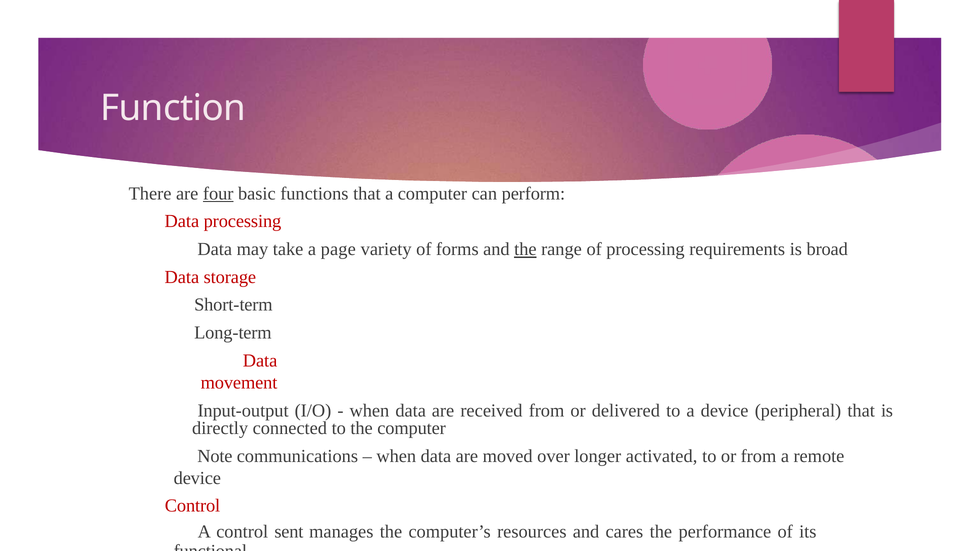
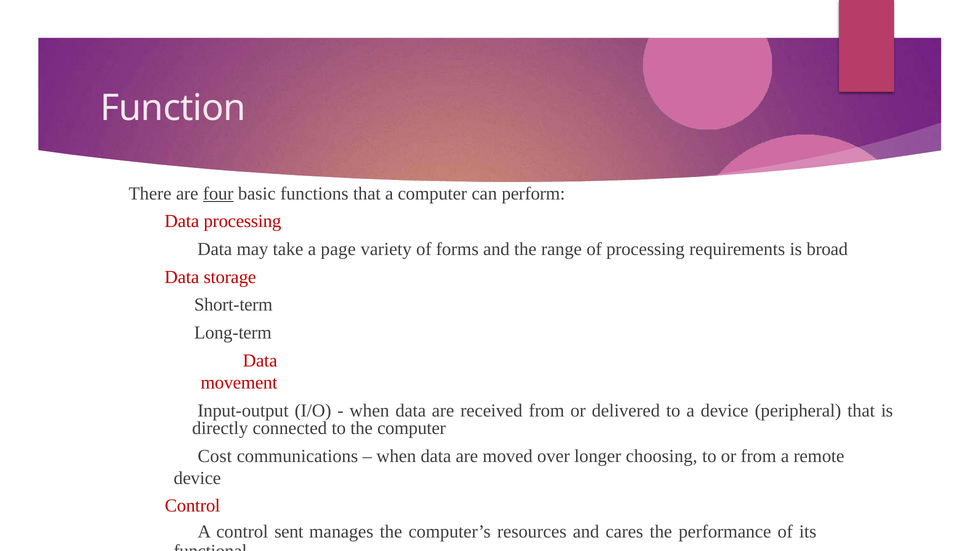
the underline: present -> none (525, 249)
Note: Note -> Cost (215, 456)
activated: activated -> choosing (662, 456)
